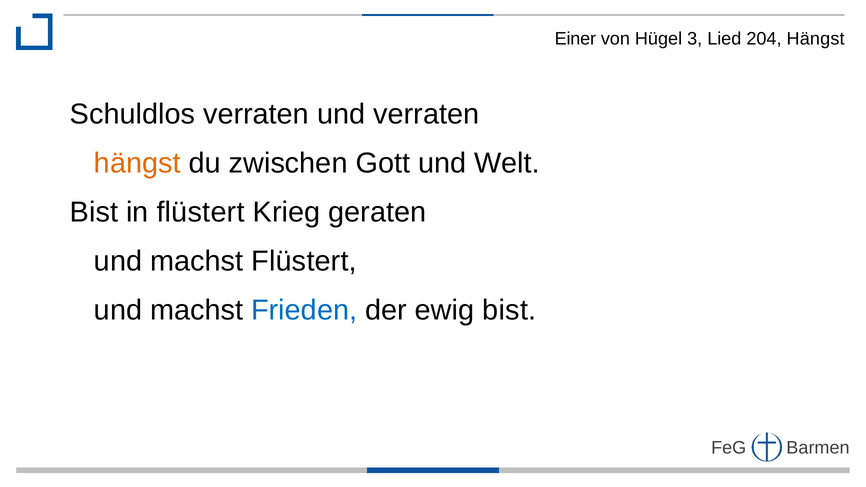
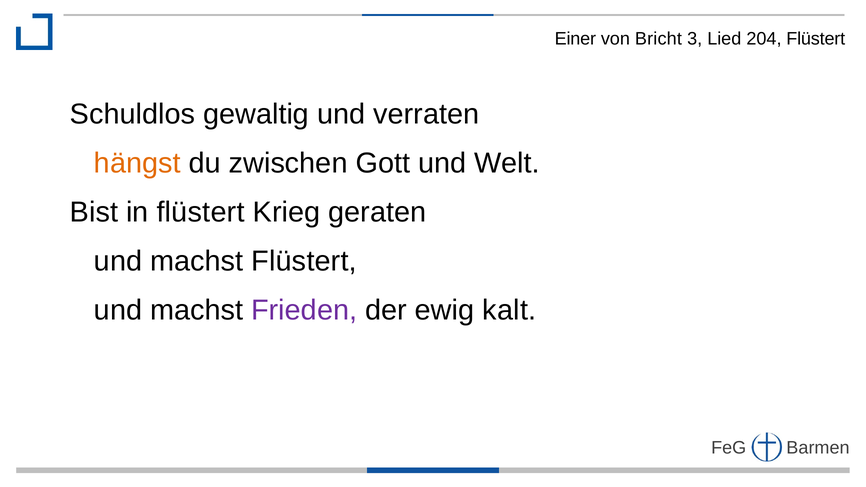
Hügel: Hügel -> Bricht (658, 39)
204 Hängst: Hängst -> Flüstert (816, 39)
Schuldlos verraten: verraten -> gewaltig (256, 114)
Frieden colour: blue -> purple (304, 310)
ewig bist: bist -> kalt (509, 310)
